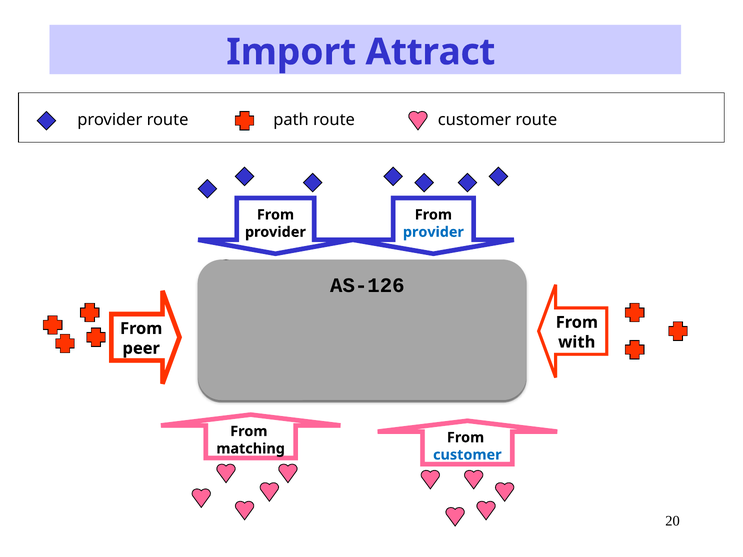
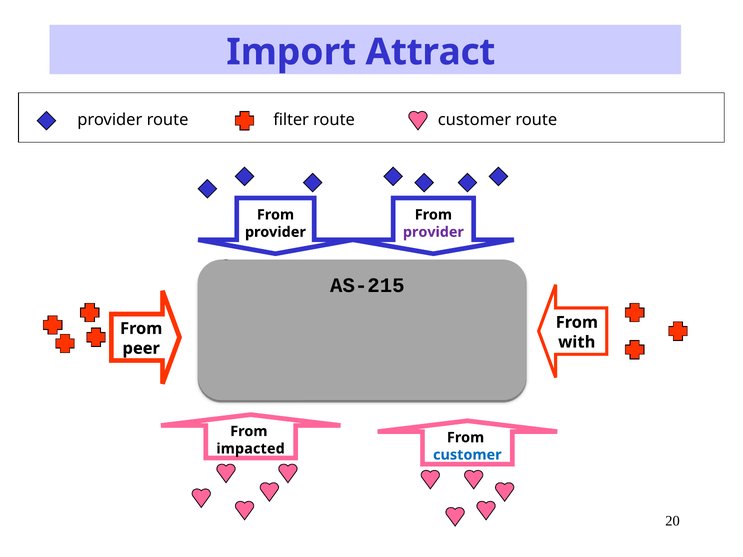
path: path -> filter (291, 120)
provider colour: blue -> purple (433, 232)
AS-126: AS-126 -> AS-215 (367, 285)
matching: matching -> impacted (251, 449)
